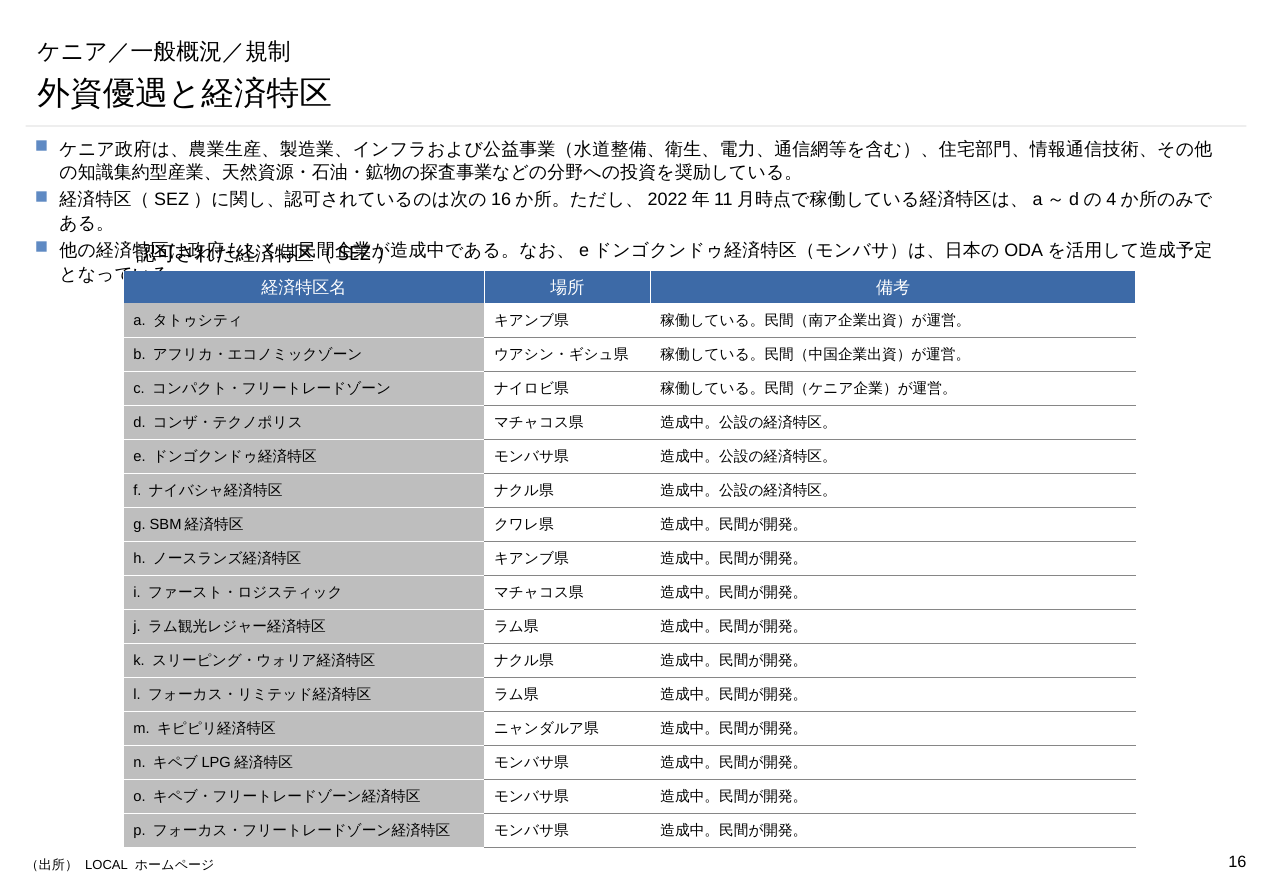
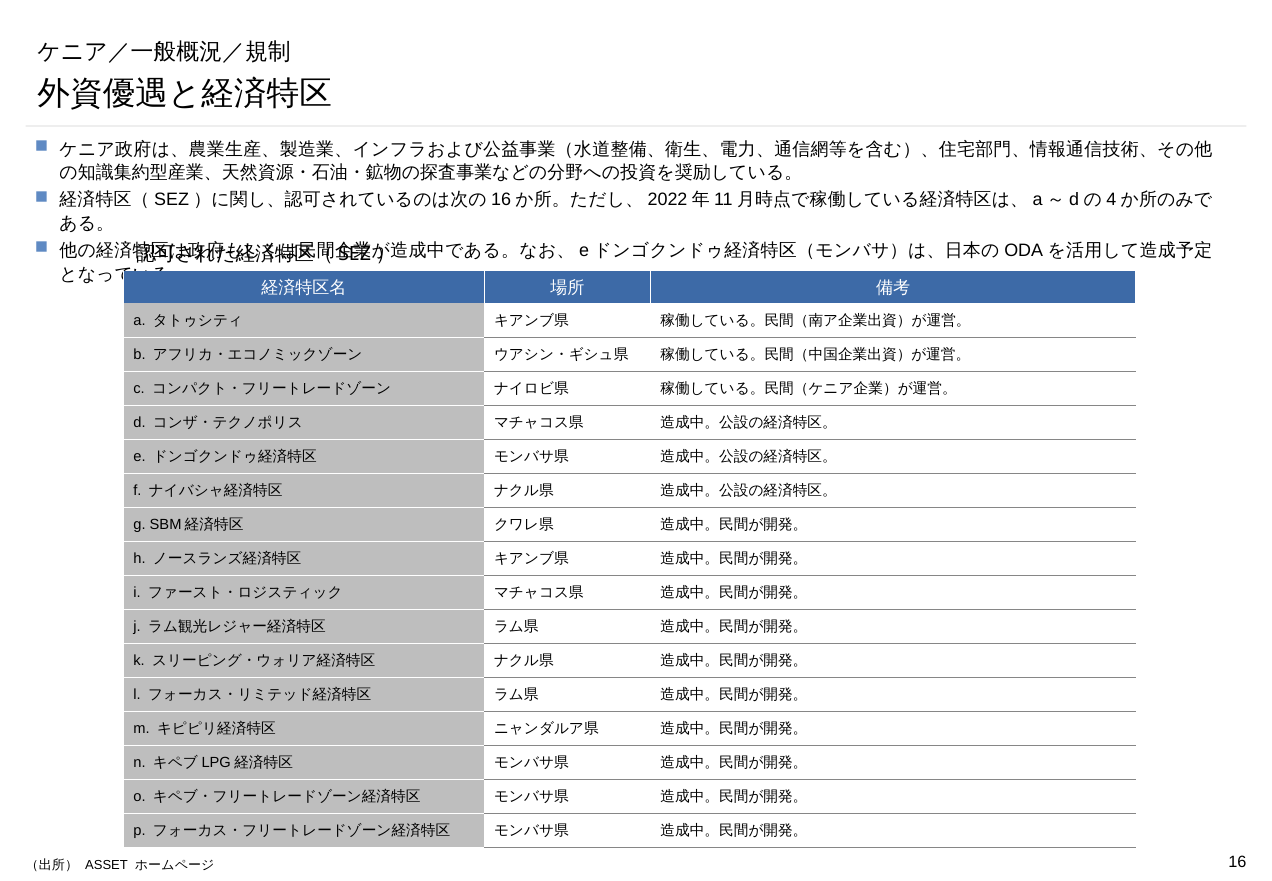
LOCAL: LOCAL -> ASSET (107, 865)
